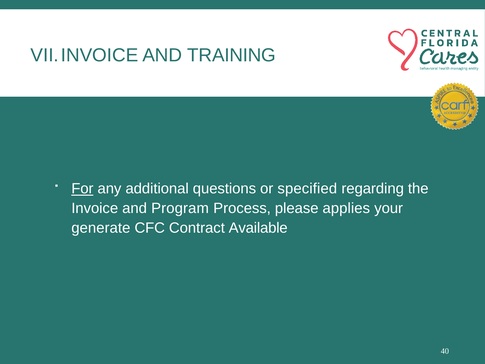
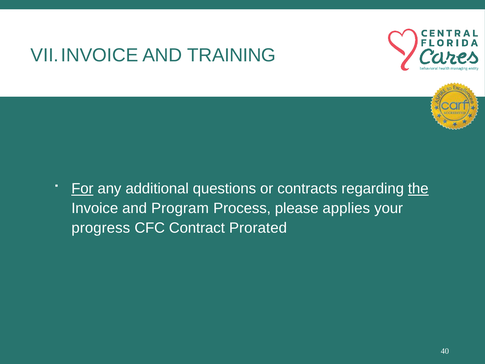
specified: specified -> contracts (307, 189)
the underline: none -> present (418, 189)
generate: generate -> progress (101, 228)
Available: Available -> Prorated (258, 228)
